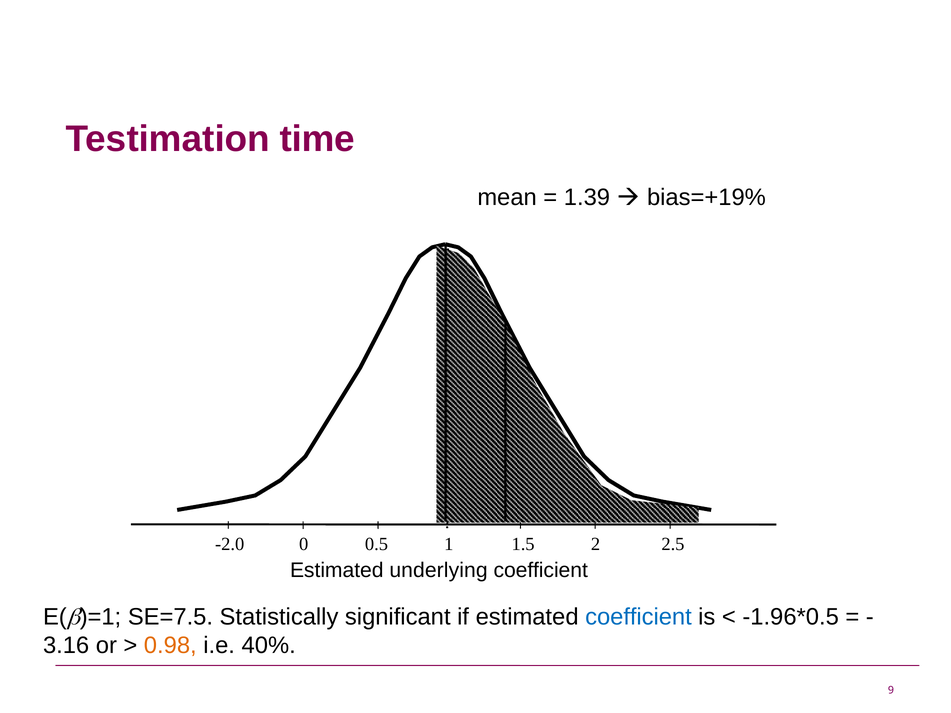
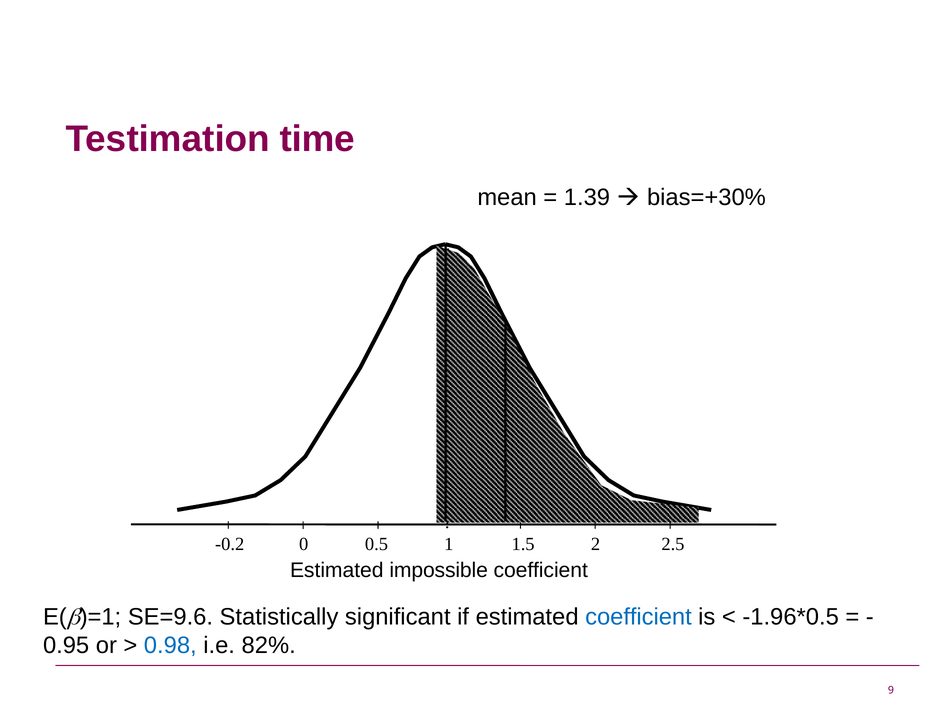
bias=+19%: bias=+19% -> bias=+30% (706, 197)
-2.0: -2.0 -> -0.2 (230, 544)
underlying: underlying -> impossible (439, 570)
SE=7.5: SE=7.5 -> SE=9.6 (170, 617)
3.16: 3.16 -> 0.95 (66, 645)
0.98 colour: orange -> blue (170, 645)
40%: 40% -> 82% (269, 645)
